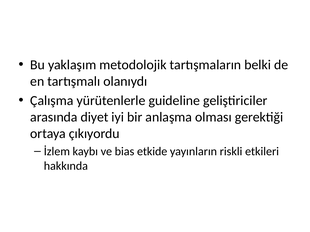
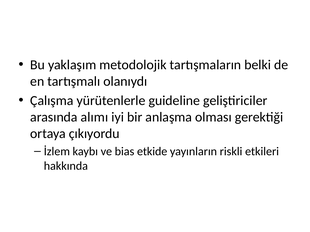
diyet: diyet -> alımı (94, 117)
